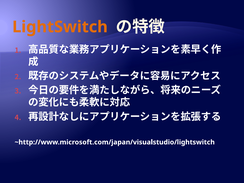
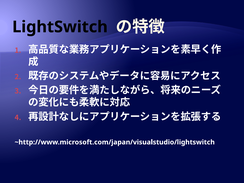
LightSwitch colour: orange -> black (60, 27)
